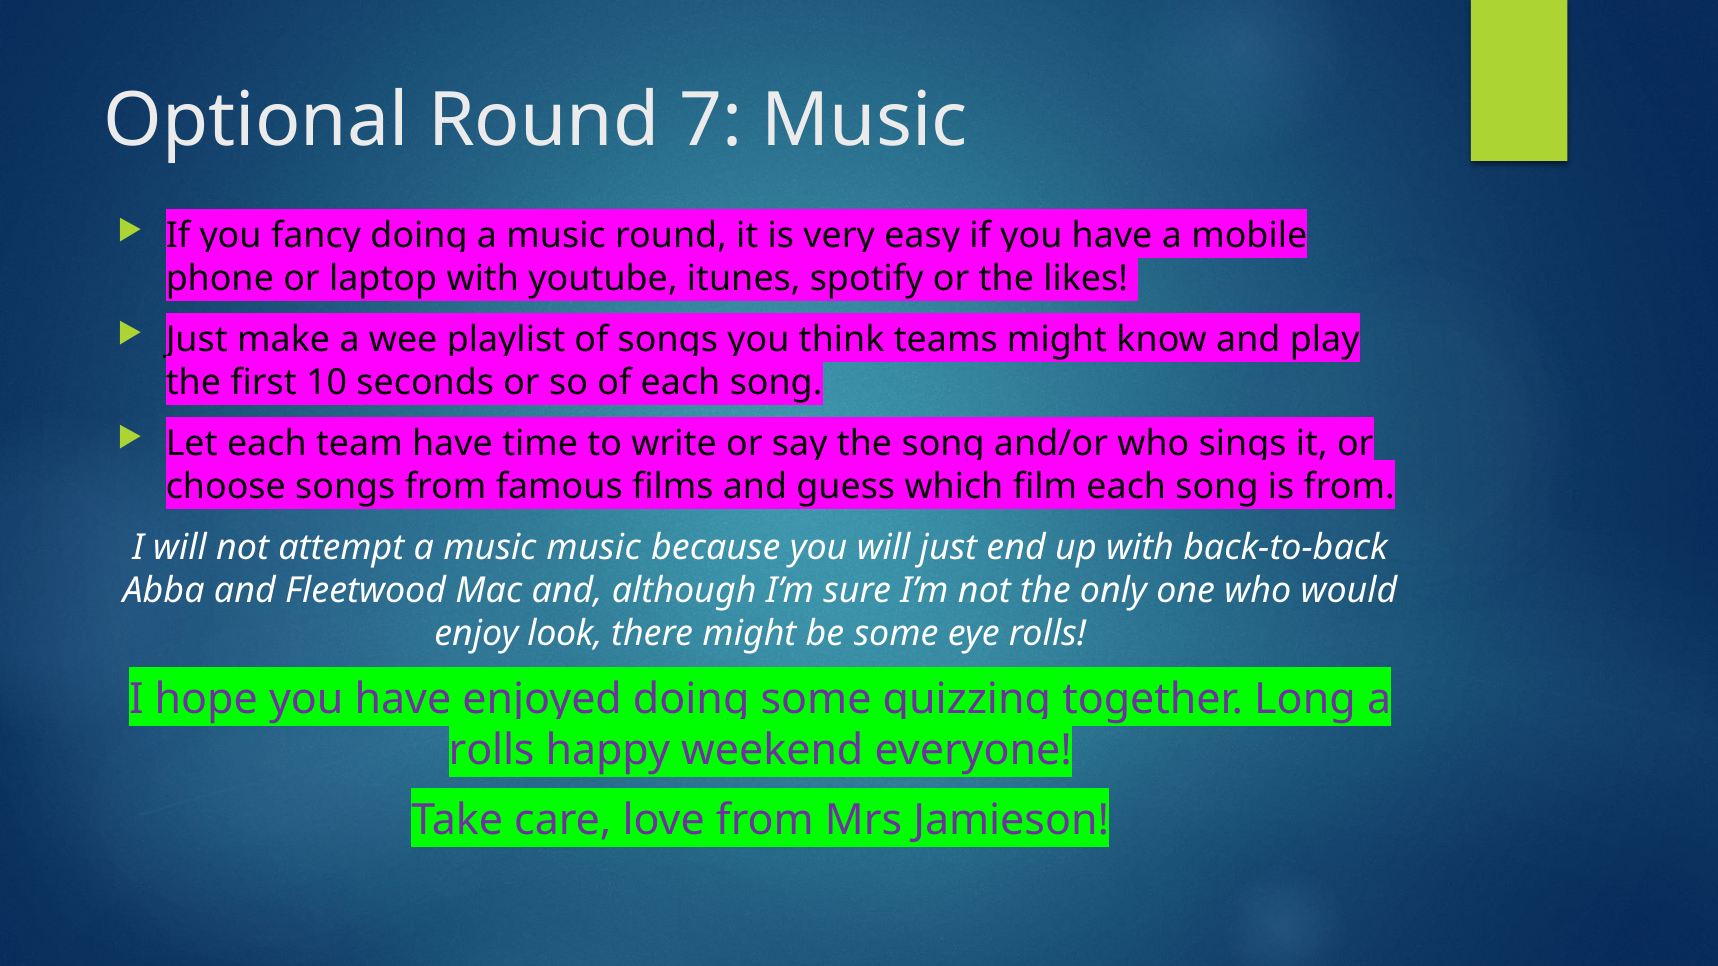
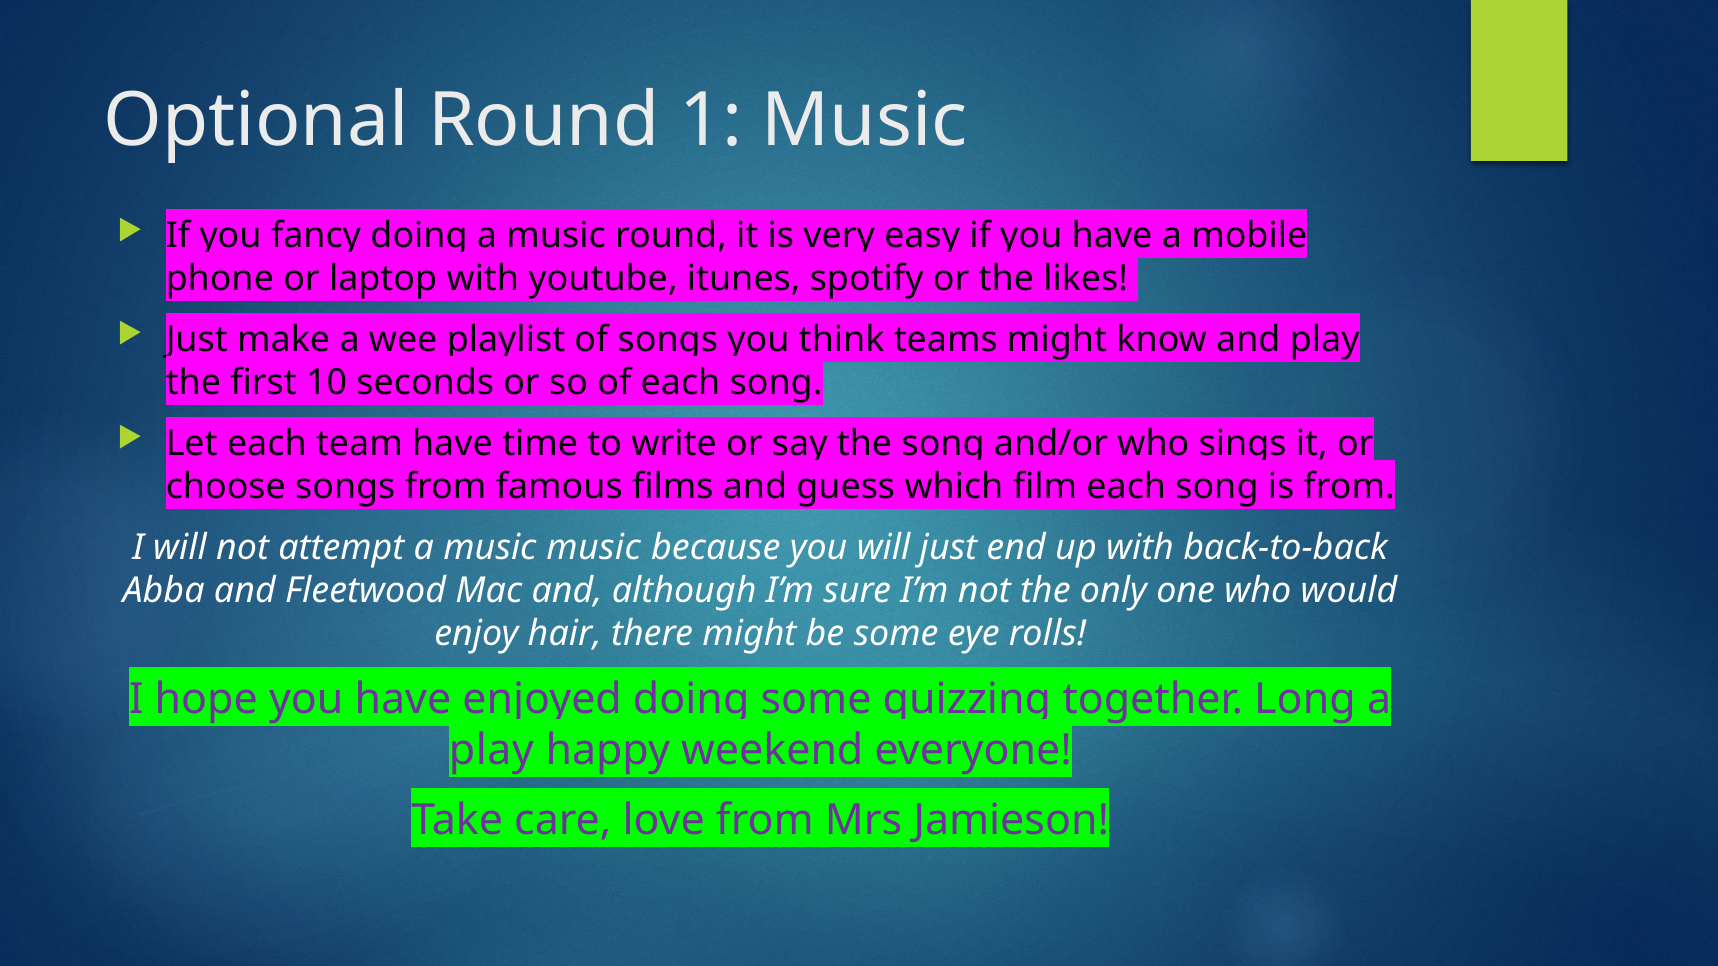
7: 7 -> 1 (711, 121)
look: look -> hair (565, 634)
rolls: rolls -> play (491, 751)
